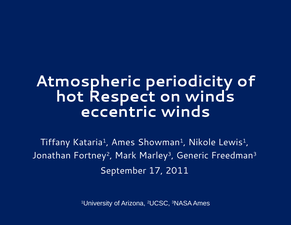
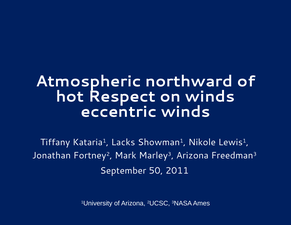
periodicity: periodicity -> northward (189, 81)
Kataria1 Ames: Ames -> Lacks (123, 142)
Marley3 Generic: Generic -> Arizona (192, 155)
17: 17 -> 50 (156, 171)
